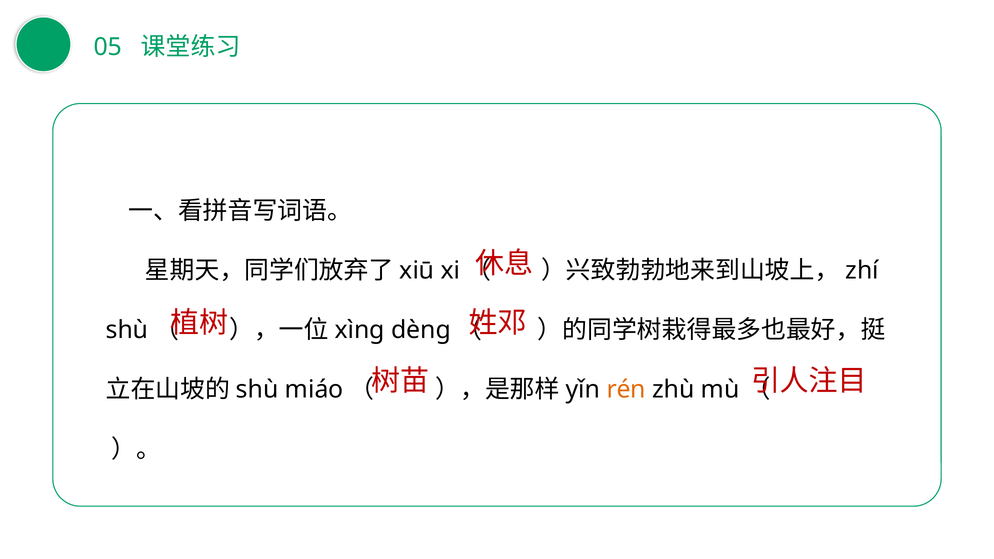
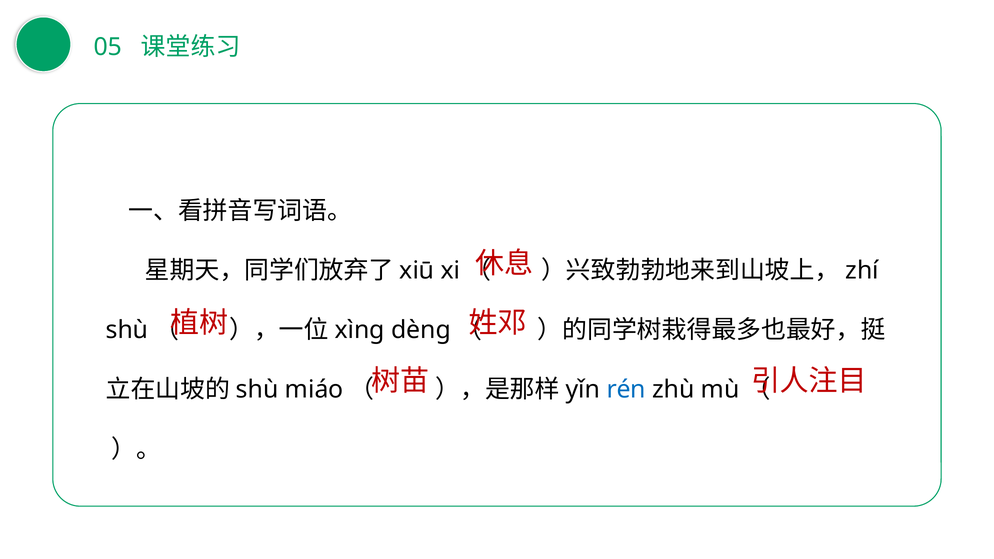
rén colour: orange -> blue (626, 390)
